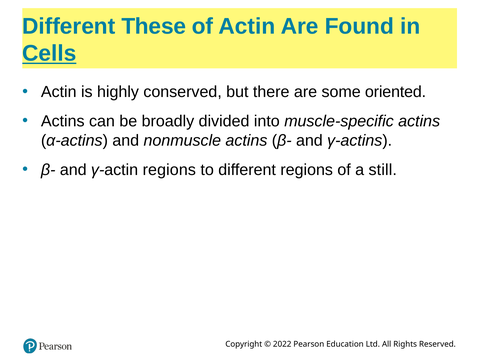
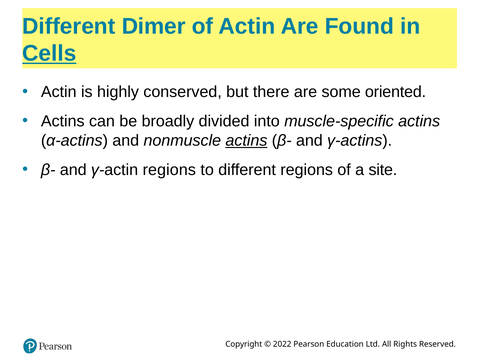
These: These -> Dimer (154, 26)
actins underline: none -> present (246, 140)
still: still -> site (383, 170)
